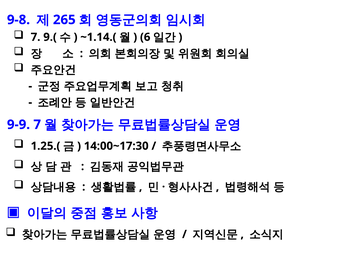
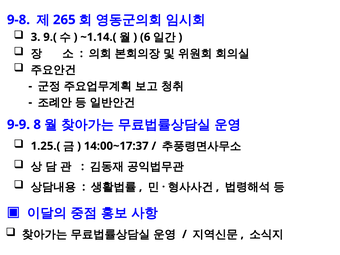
7: 7 -> 3 (36, 37)
9-9 7: 7 -> 8 (37, 125)
14:00~17:30: 14:00~17:30 -> 14:00~17:37 (116, 146)
